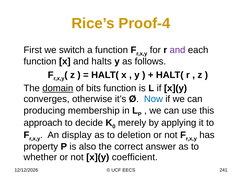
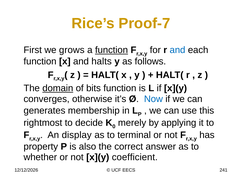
Proof-4: Proof-4 -> Proof-7 (144, 23)
switch: switch -> grows (72, 50)
function underline: none -> present (111, 50)
and colour: purple -> blue (177, 50)
producing: producing -> generates (44, 110)
approach: approach -> rightmost (43, 122)
deletion: deletion -> terminal (134, 135)
